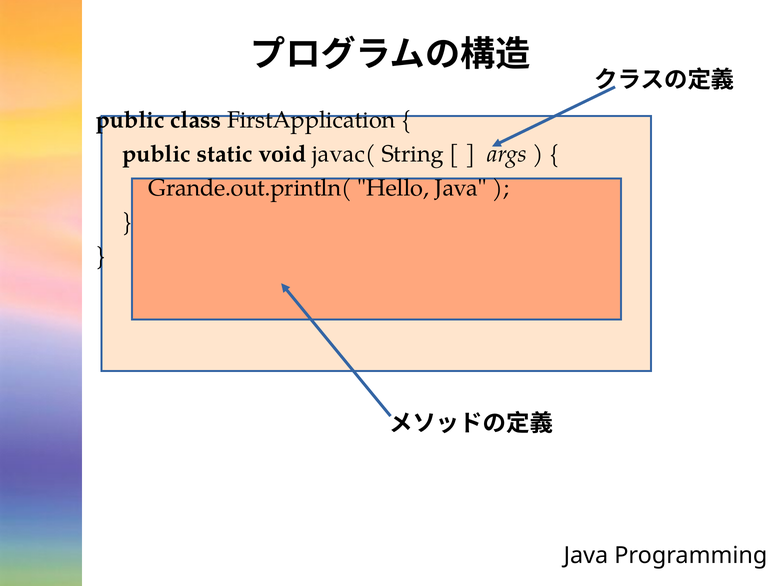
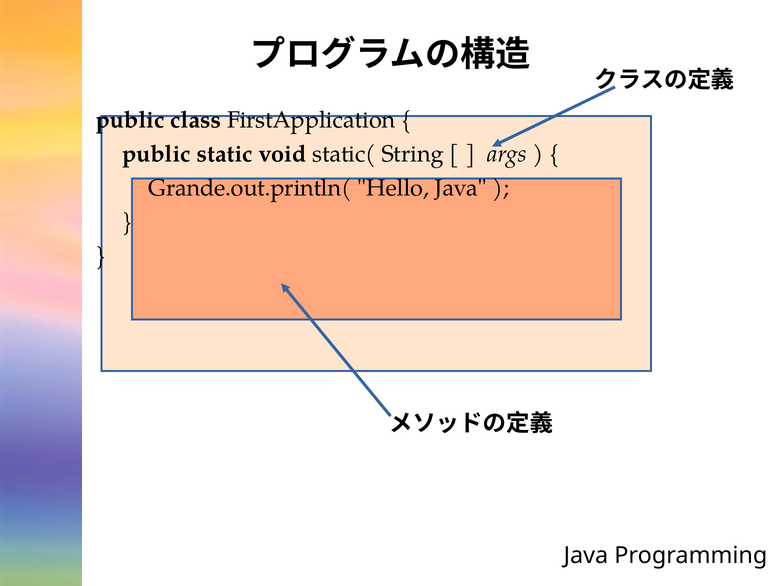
javac(: javac( -> static( (344, 154)
